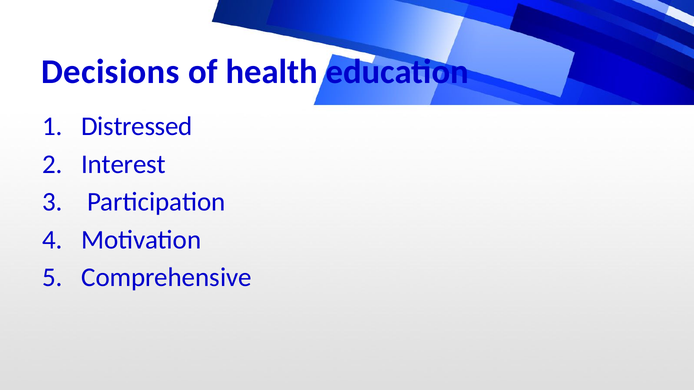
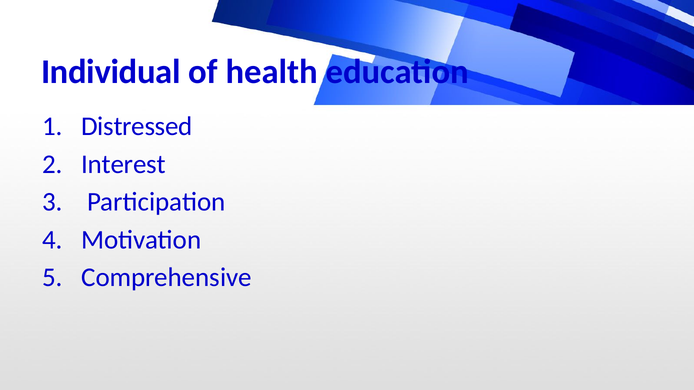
Decisions: Decisions -> Individual (111, 72)
